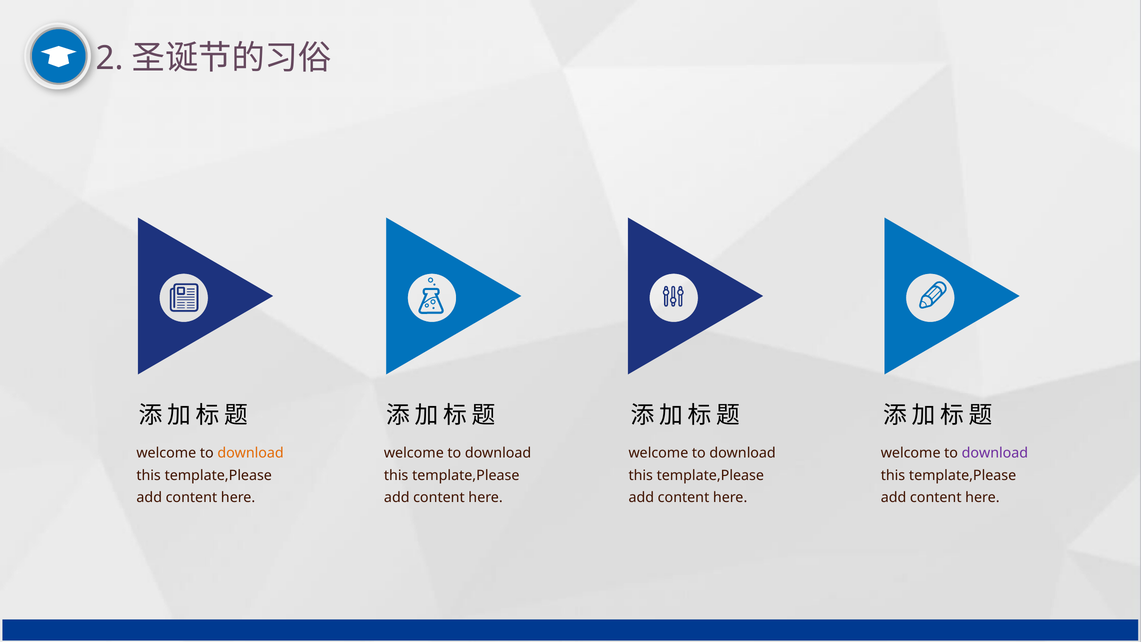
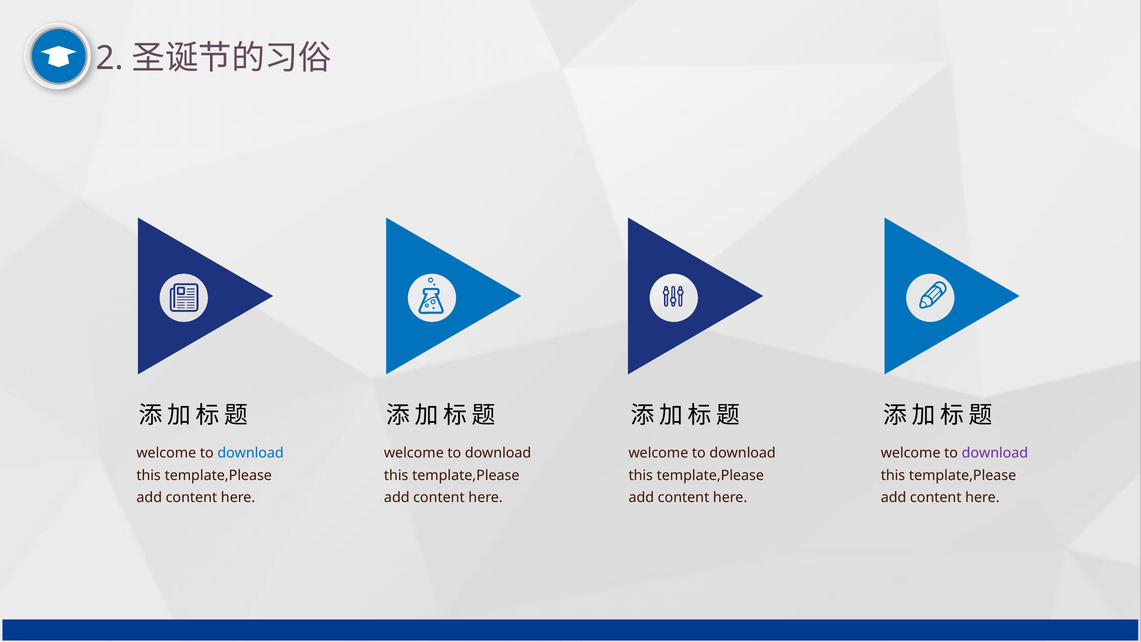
download colour: orange -> blue (251, 453)
